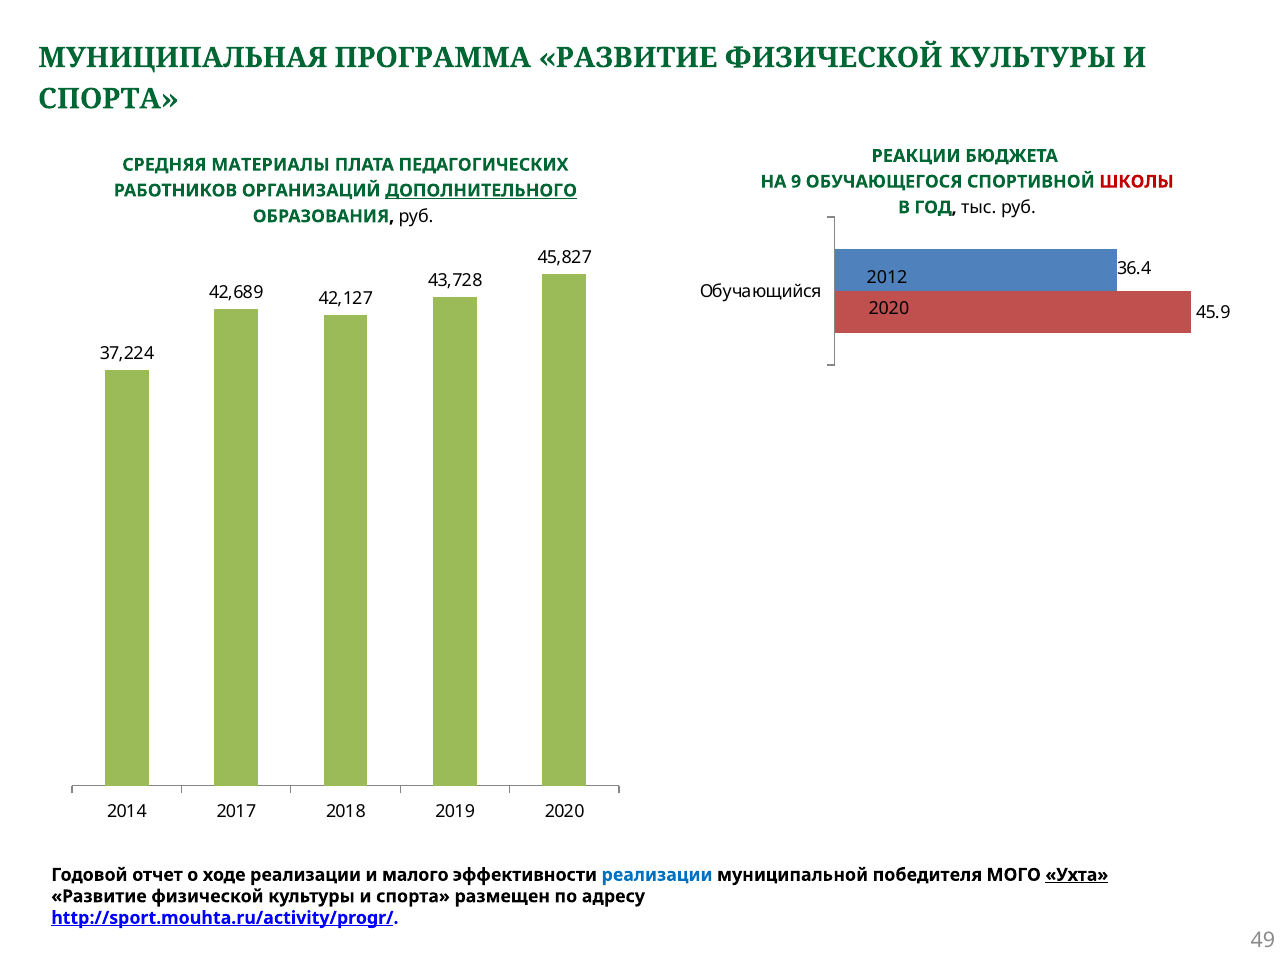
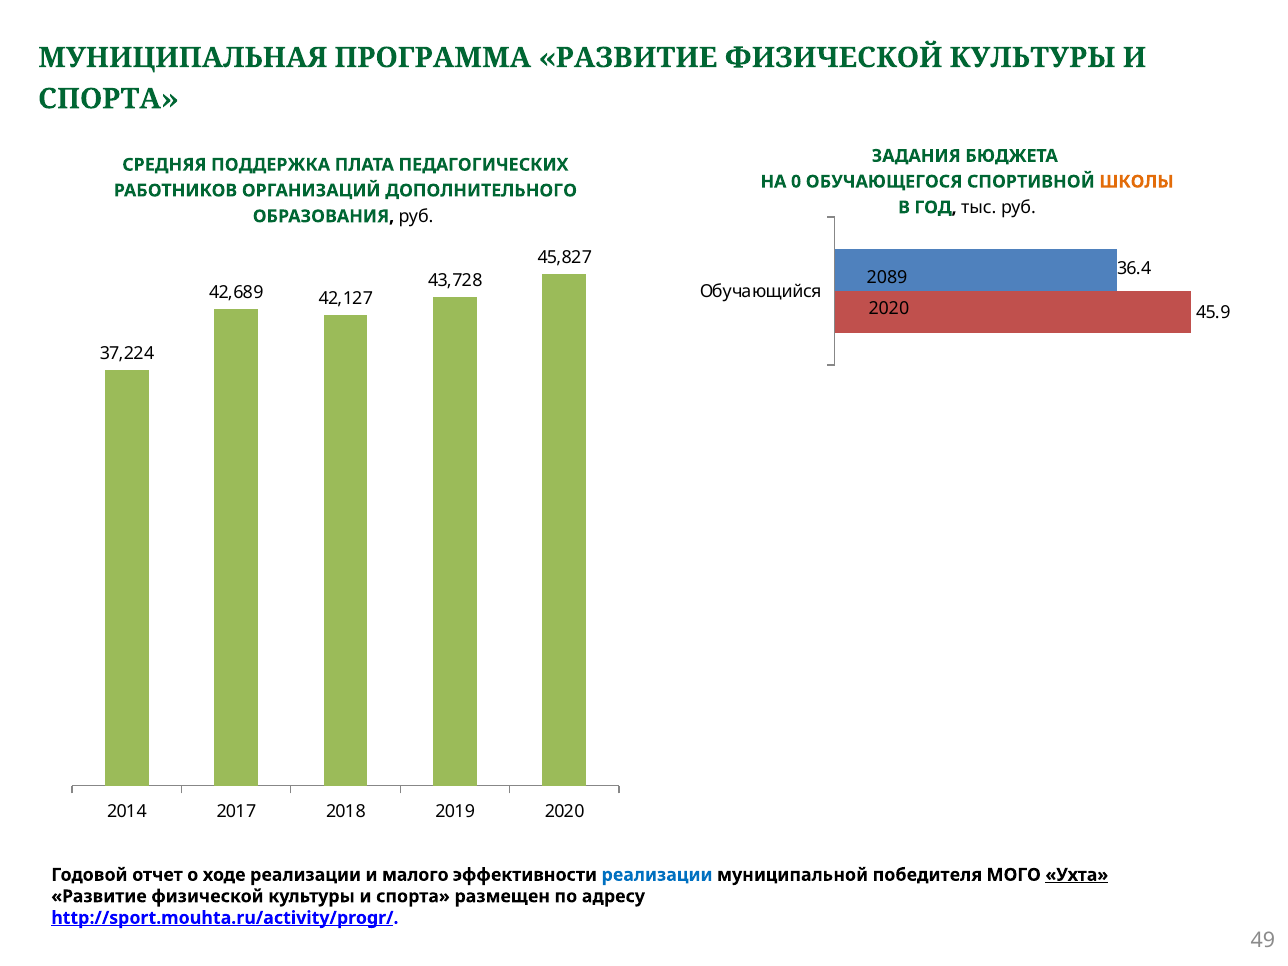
РЕАКЦИИ: РЕАКЦИИ -> ЗАДАНИЯ (916, 156)
МАТЕРИАЛЫ: МАТЕРИАЛЫ -> ПОДДЕРЖКА (271, 165)
9: 9 -> 0 (796, 182)
ШКОЛЫ colour: red -> orange (1137, 182)
ДОПОЛНИТЕЛЬНОГО underline: present -> none (481, 191)
2012: 2012 -> 2089 (887, 278)
